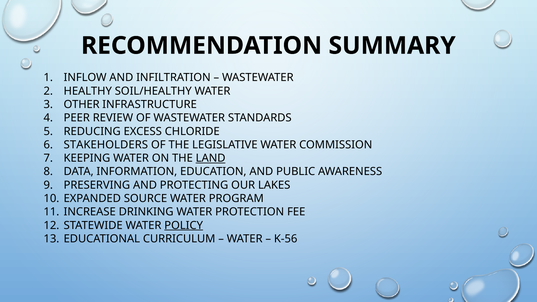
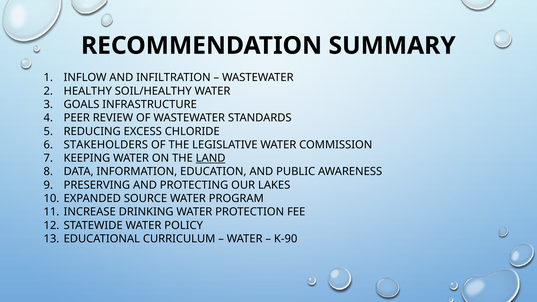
OTHER: OTHER -> GOALS (82, 105)
POLICY underline: present -> none (184, 225)
K-56: K-56 -> K-90 (286, 239)
